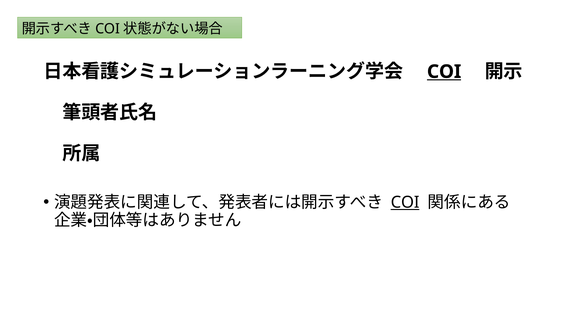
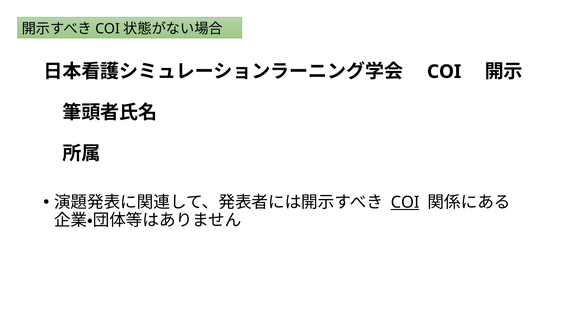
COI underline: present -> none (444, 72)
